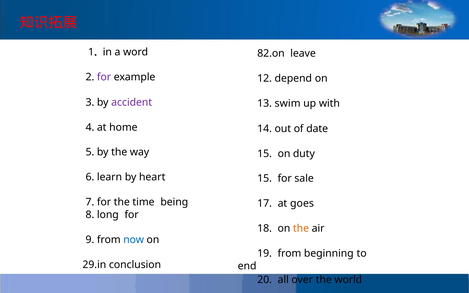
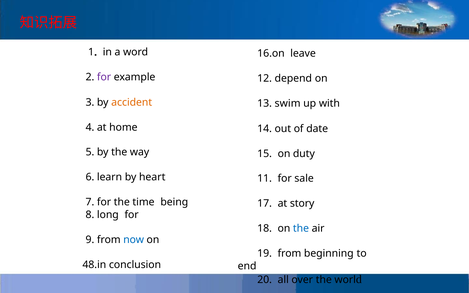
82.on: 82.on -> 16.on (271, 53)
accident colour: purple -> orange (132, 103)
heart 15: 15 -> 11 (265, 179)
goes: goes -> story (302, 204)
the colour: orange -> blue (301, 229)
29.in: 29.in -> 48.in (94, 265)
